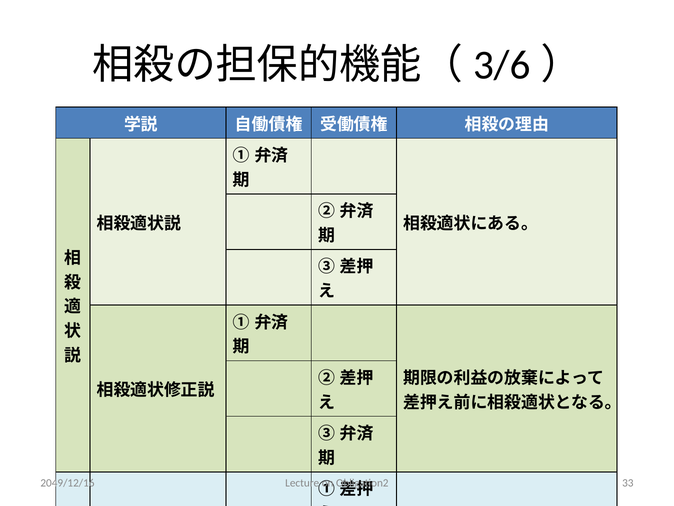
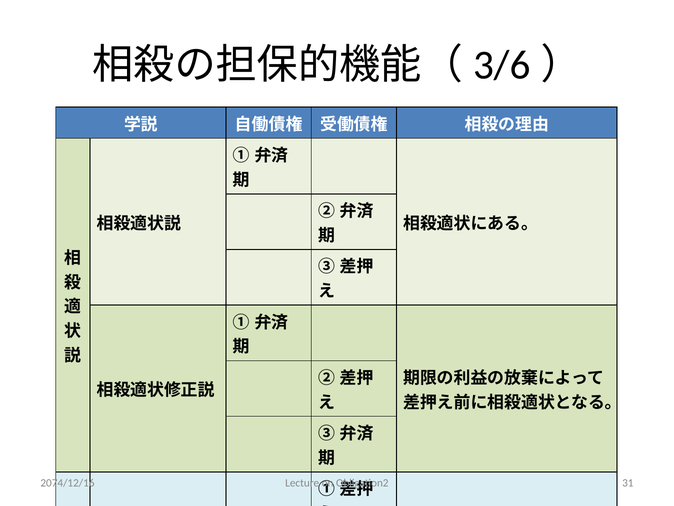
2049/12/16: 2049/12/16 -> 2074/12/16 (67, 483)
33: 33 -> 31 (628, 483)
